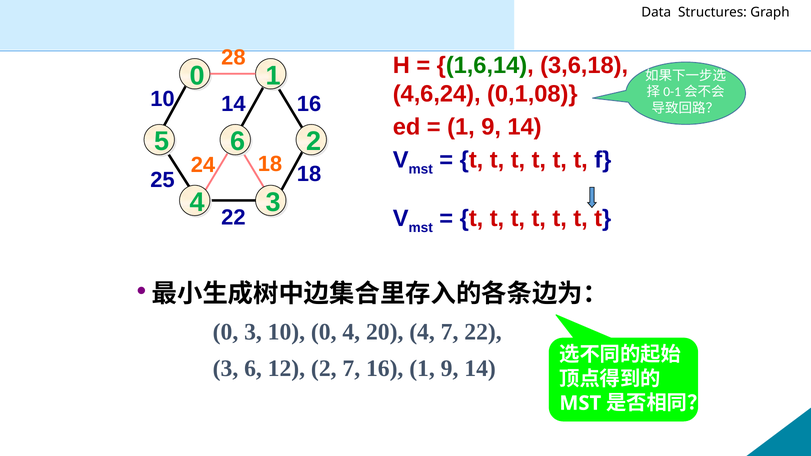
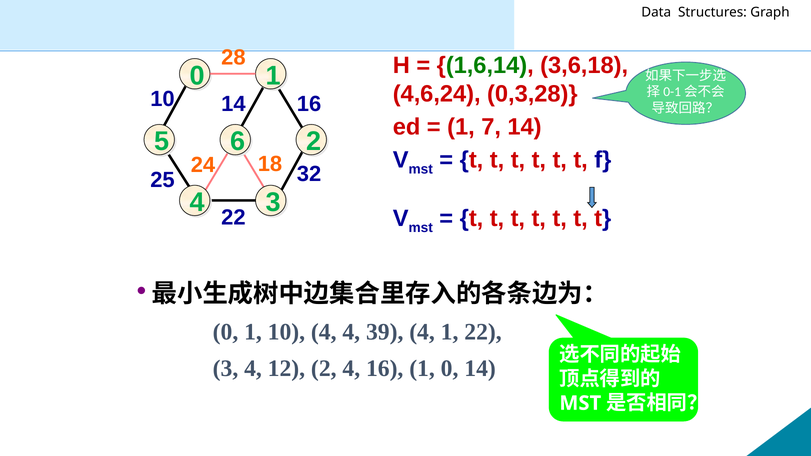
0,1,08: 0,1,08 -> 0,3,28 (532, 94)
9: 9 -> 7 (491, 127)
18 18: 18 -> 32 (309, 174)
0 3: 3 -> 1 (253, 332)
10 0: 0 -> 4 (324, 332)
20: 20 -> 39 (385, 332)
4 7: 7 -> 1 (450, 332)
3 6: 6 -> 4 (253, 369)
2 7: 7 -> 4 (351, 369)
16 1 9: 9 -> 0 (450, 369)
